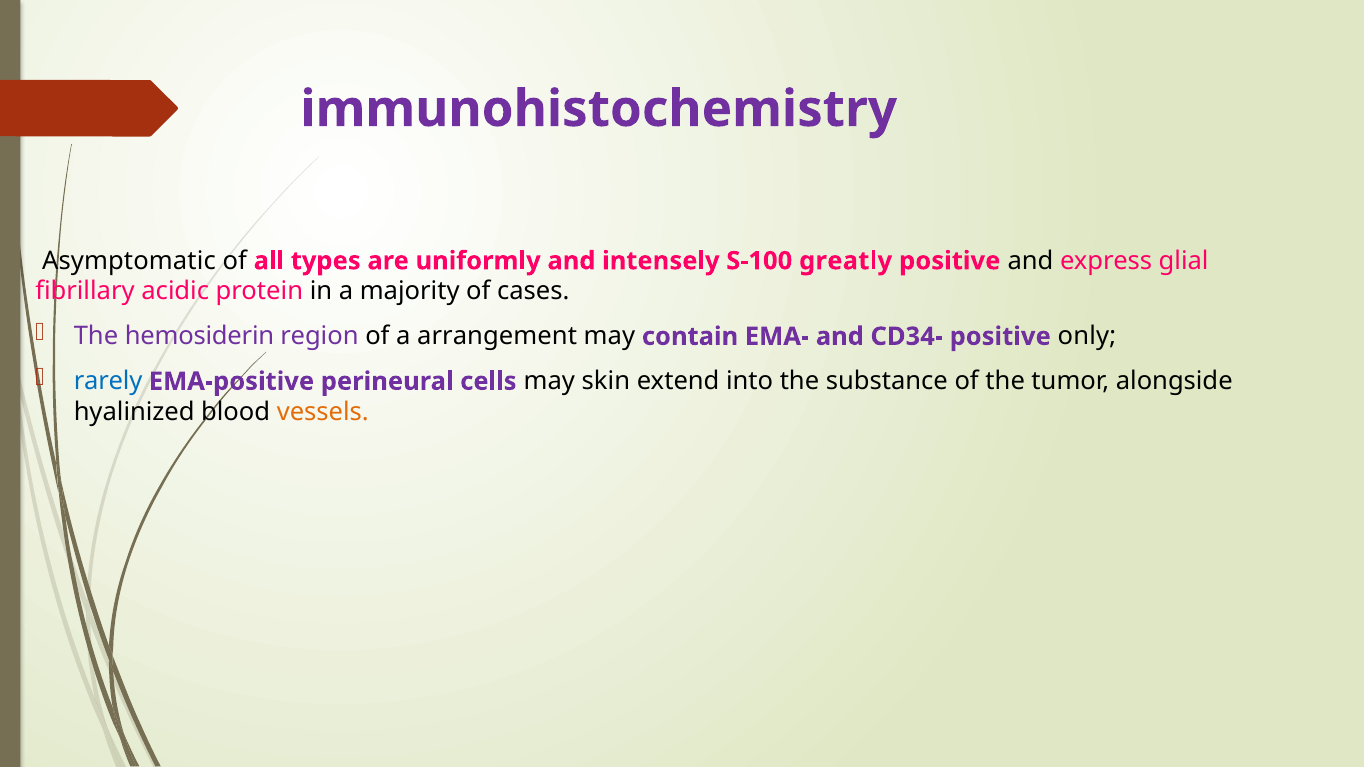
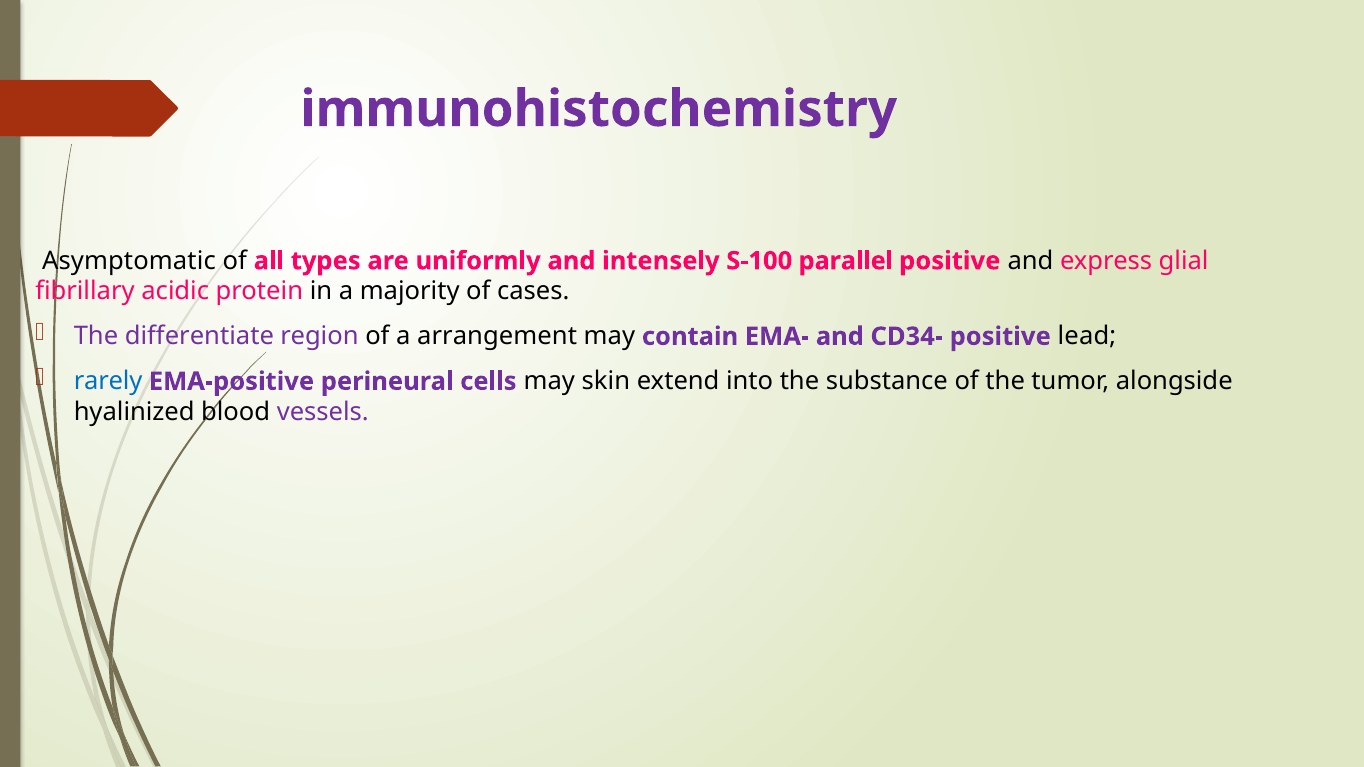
greatly: greatly -> parallel (846, 261)
hemosiderin: hemosiderin -> differentiate (199, 337)
only: only -> lead (1087, 337)
vessels colour: orange -> purple (323, 412)
